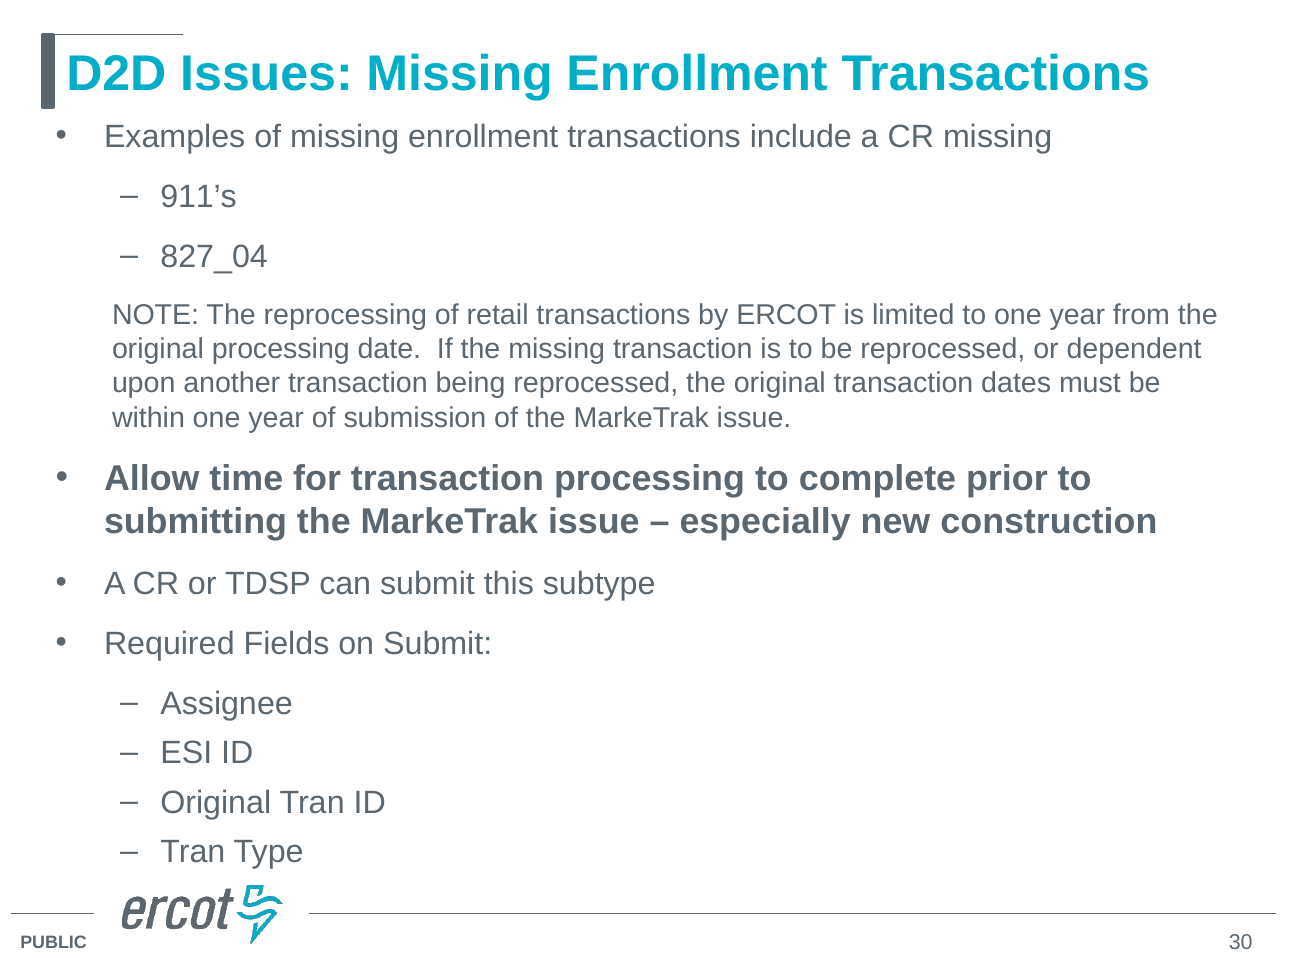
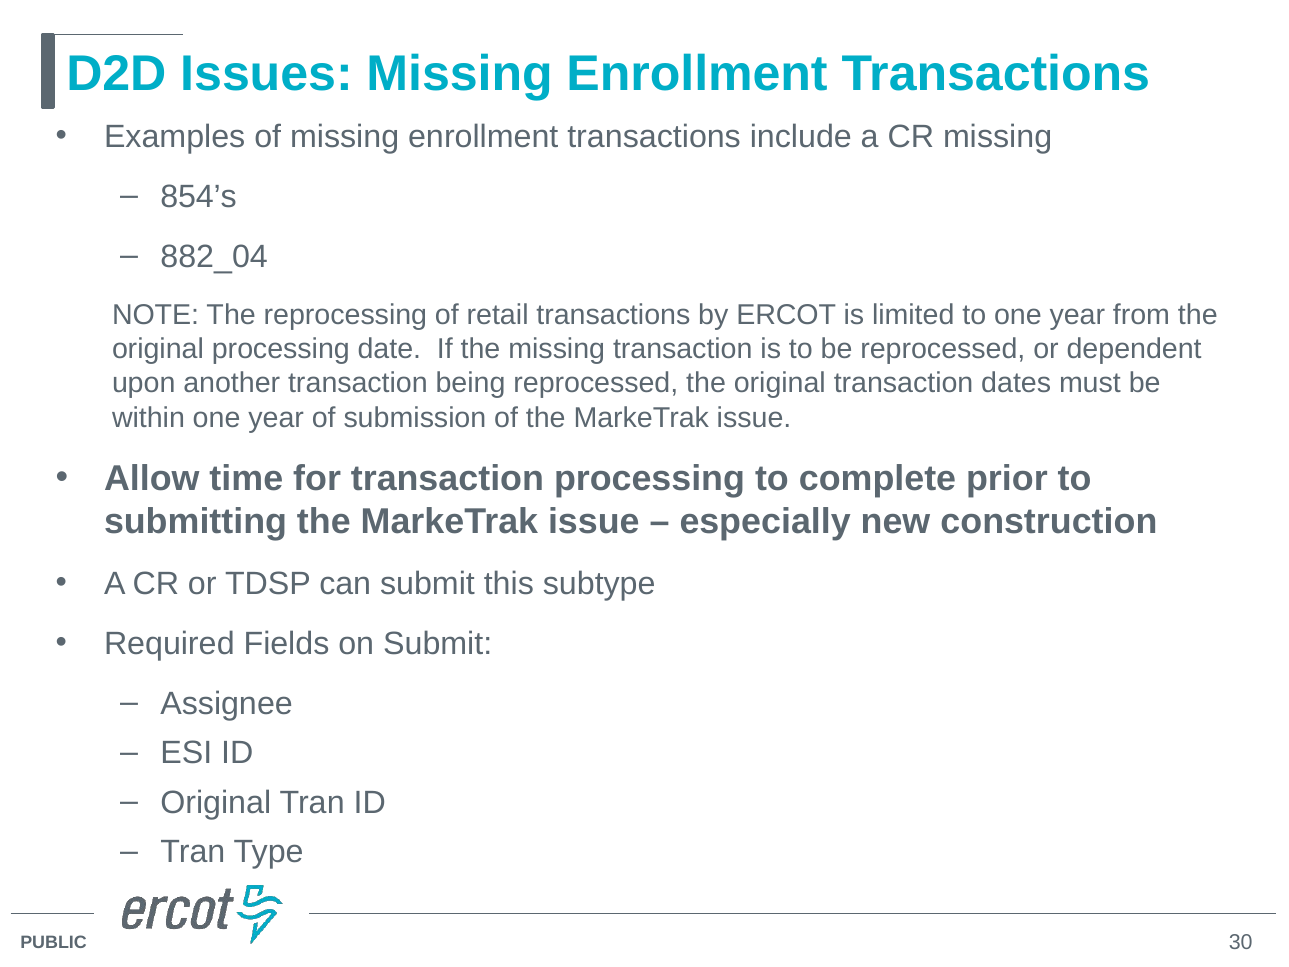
911’s: 911’s -> 854’s (199, 197)
827_04: 827_04 -> 882_04 (214, 257)
